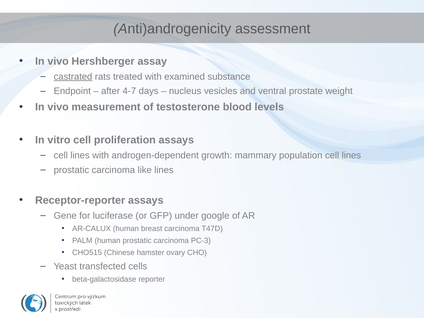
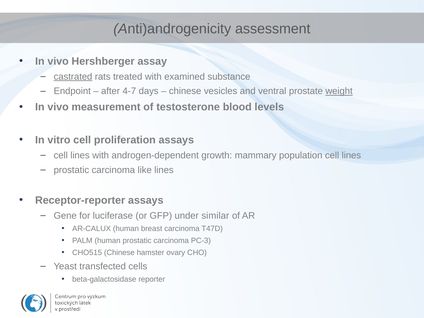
nucleus: nucleus -> chinese (185, 91)
weight underline: none -> present (339, 91)
google: google -> similar (215, 216)
